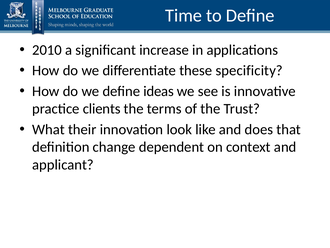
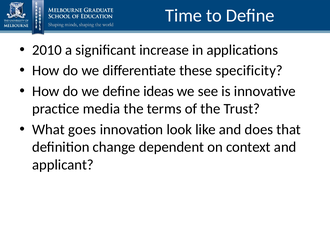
clients: clients -> media (102, 109)
their: their -> goes (82, 129)
